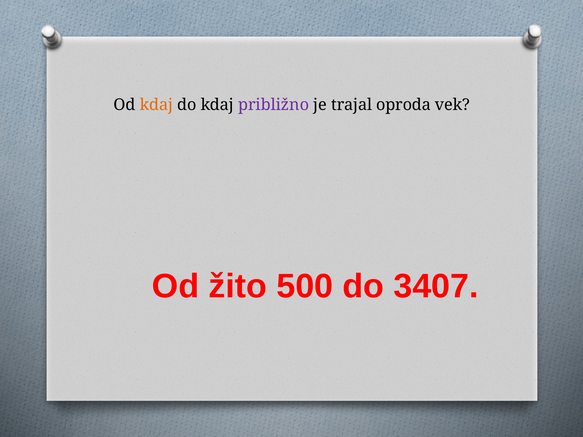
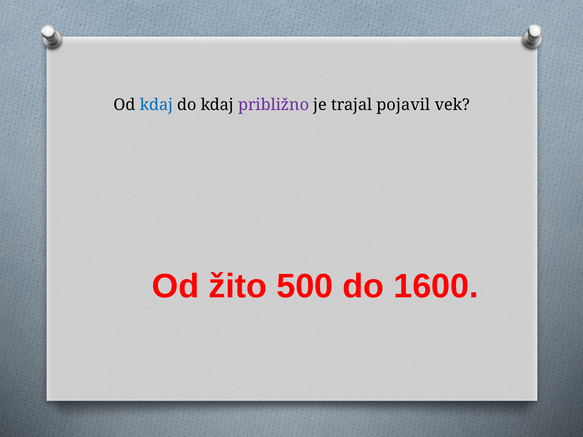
kdaj colour: orange -> blue (156, 105)
oproda: oproda -> pojavil (403, 105)
3407: 3407 -> 1600 (436, 286)
